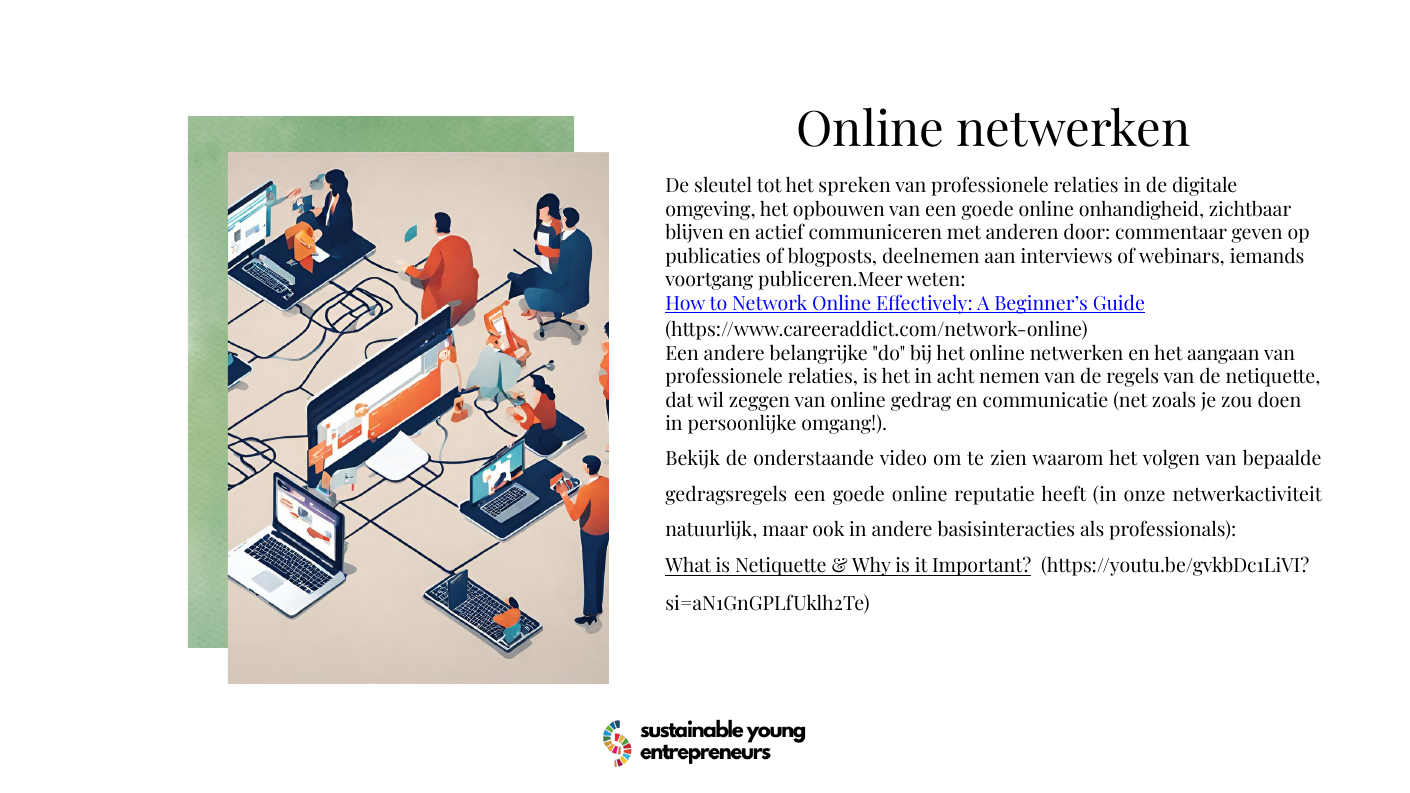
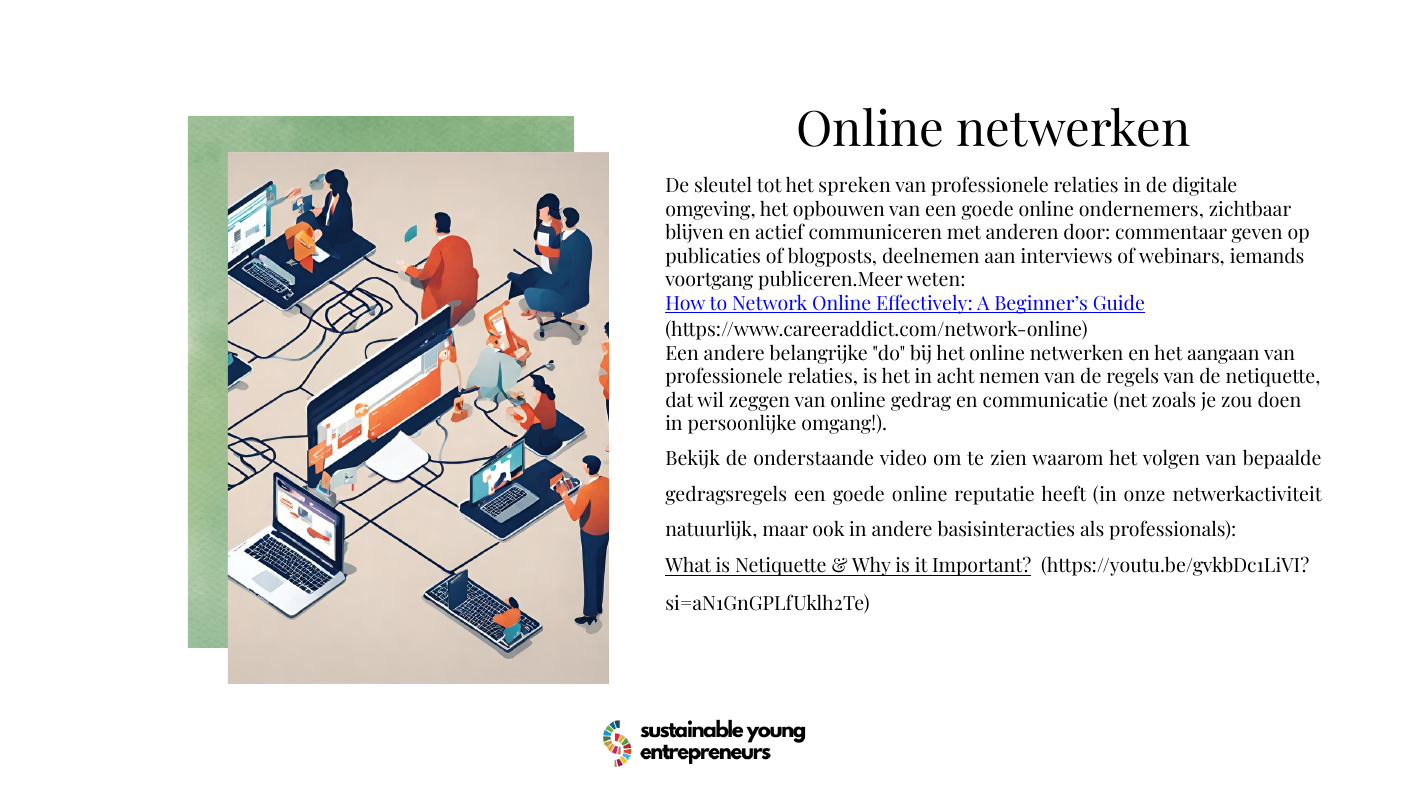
onhandigheid: onhandigheid -> ondernemers (1141, 210)
